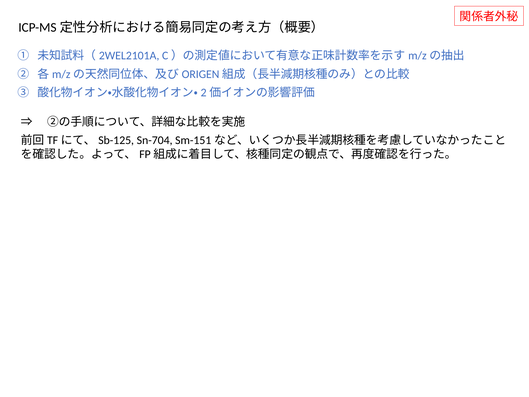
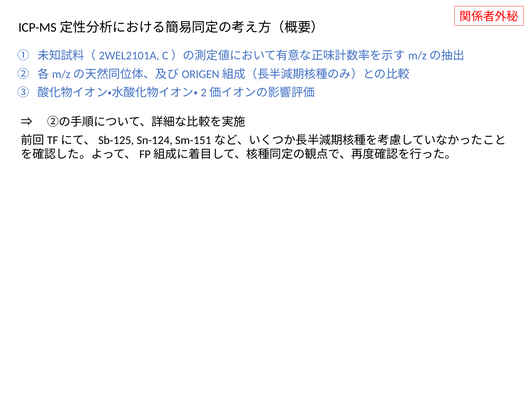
Sn-704: Sn-704 -> Sn-124 (155, 140)
